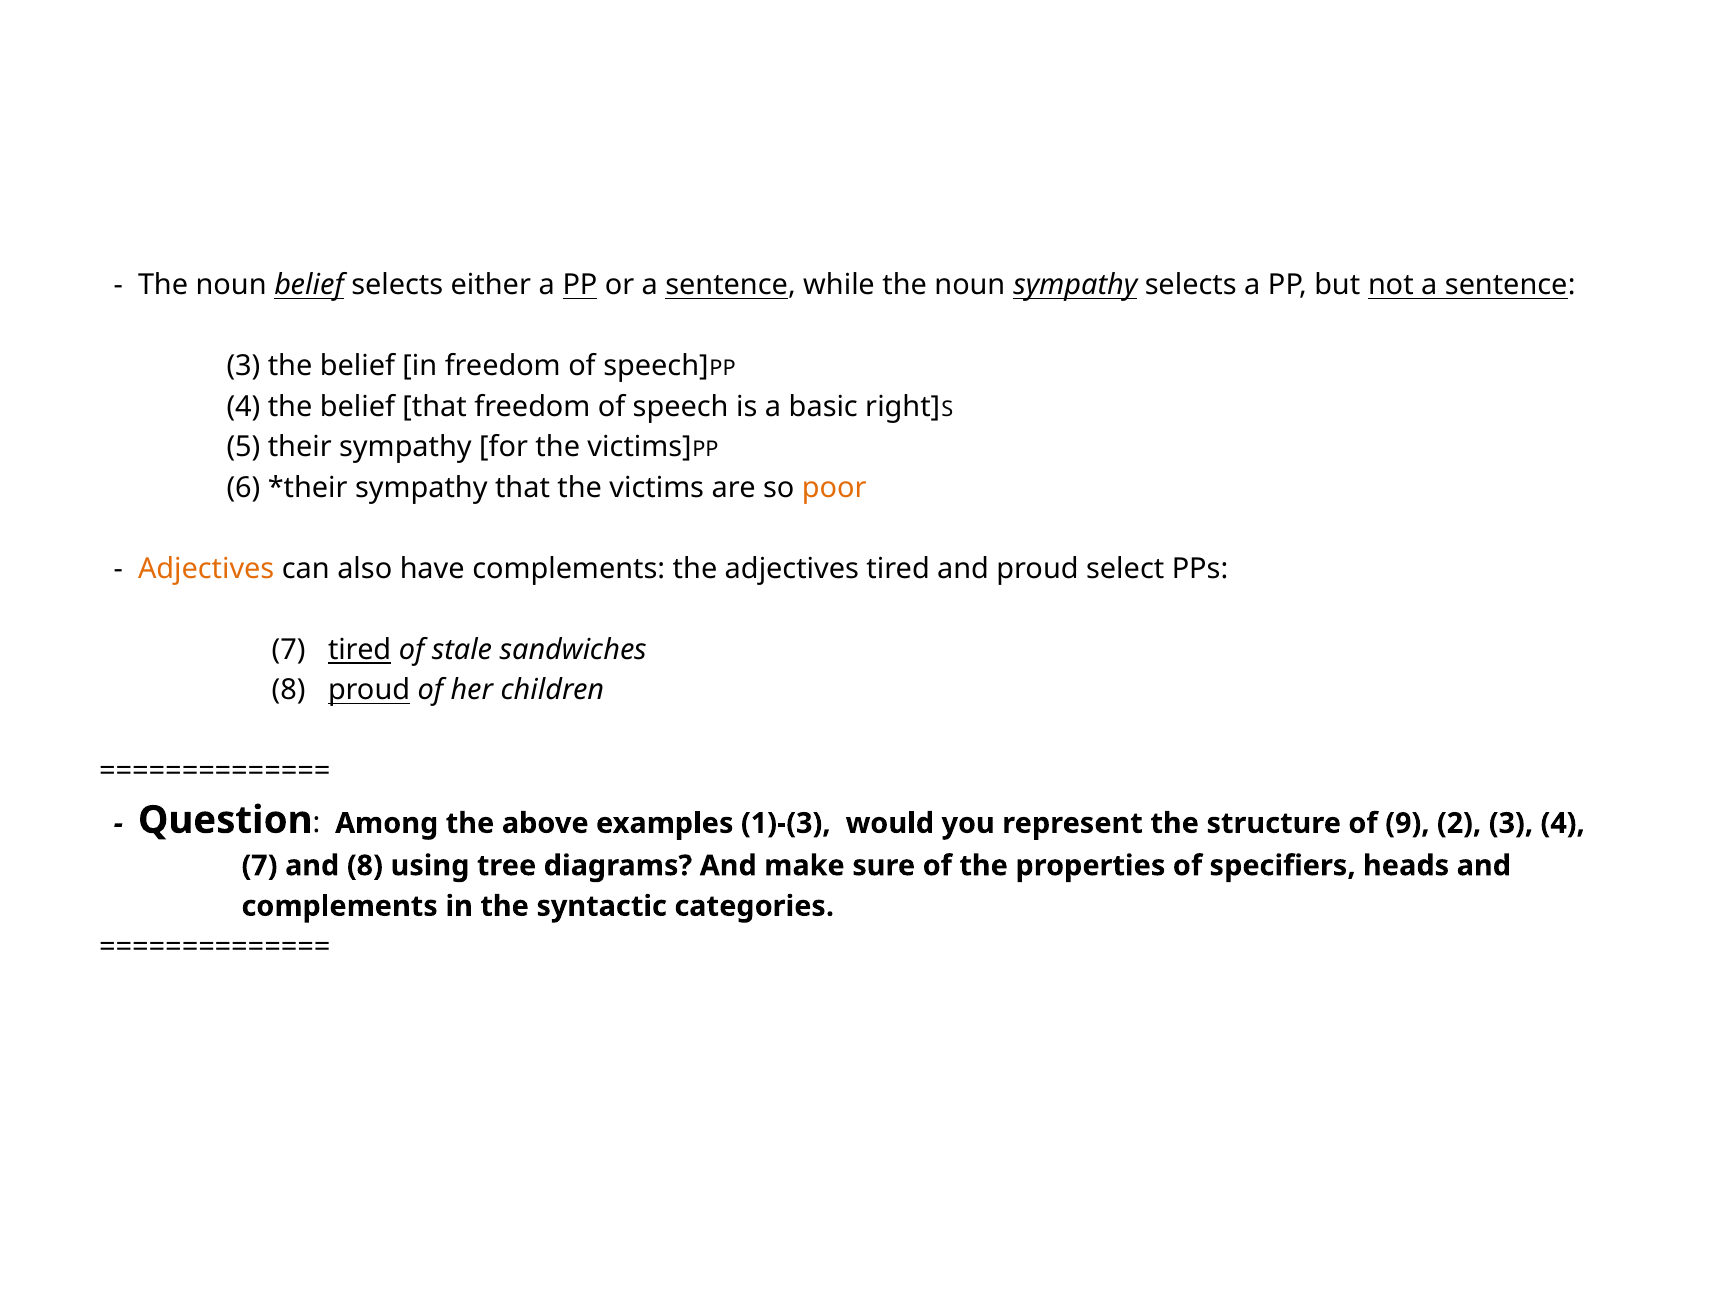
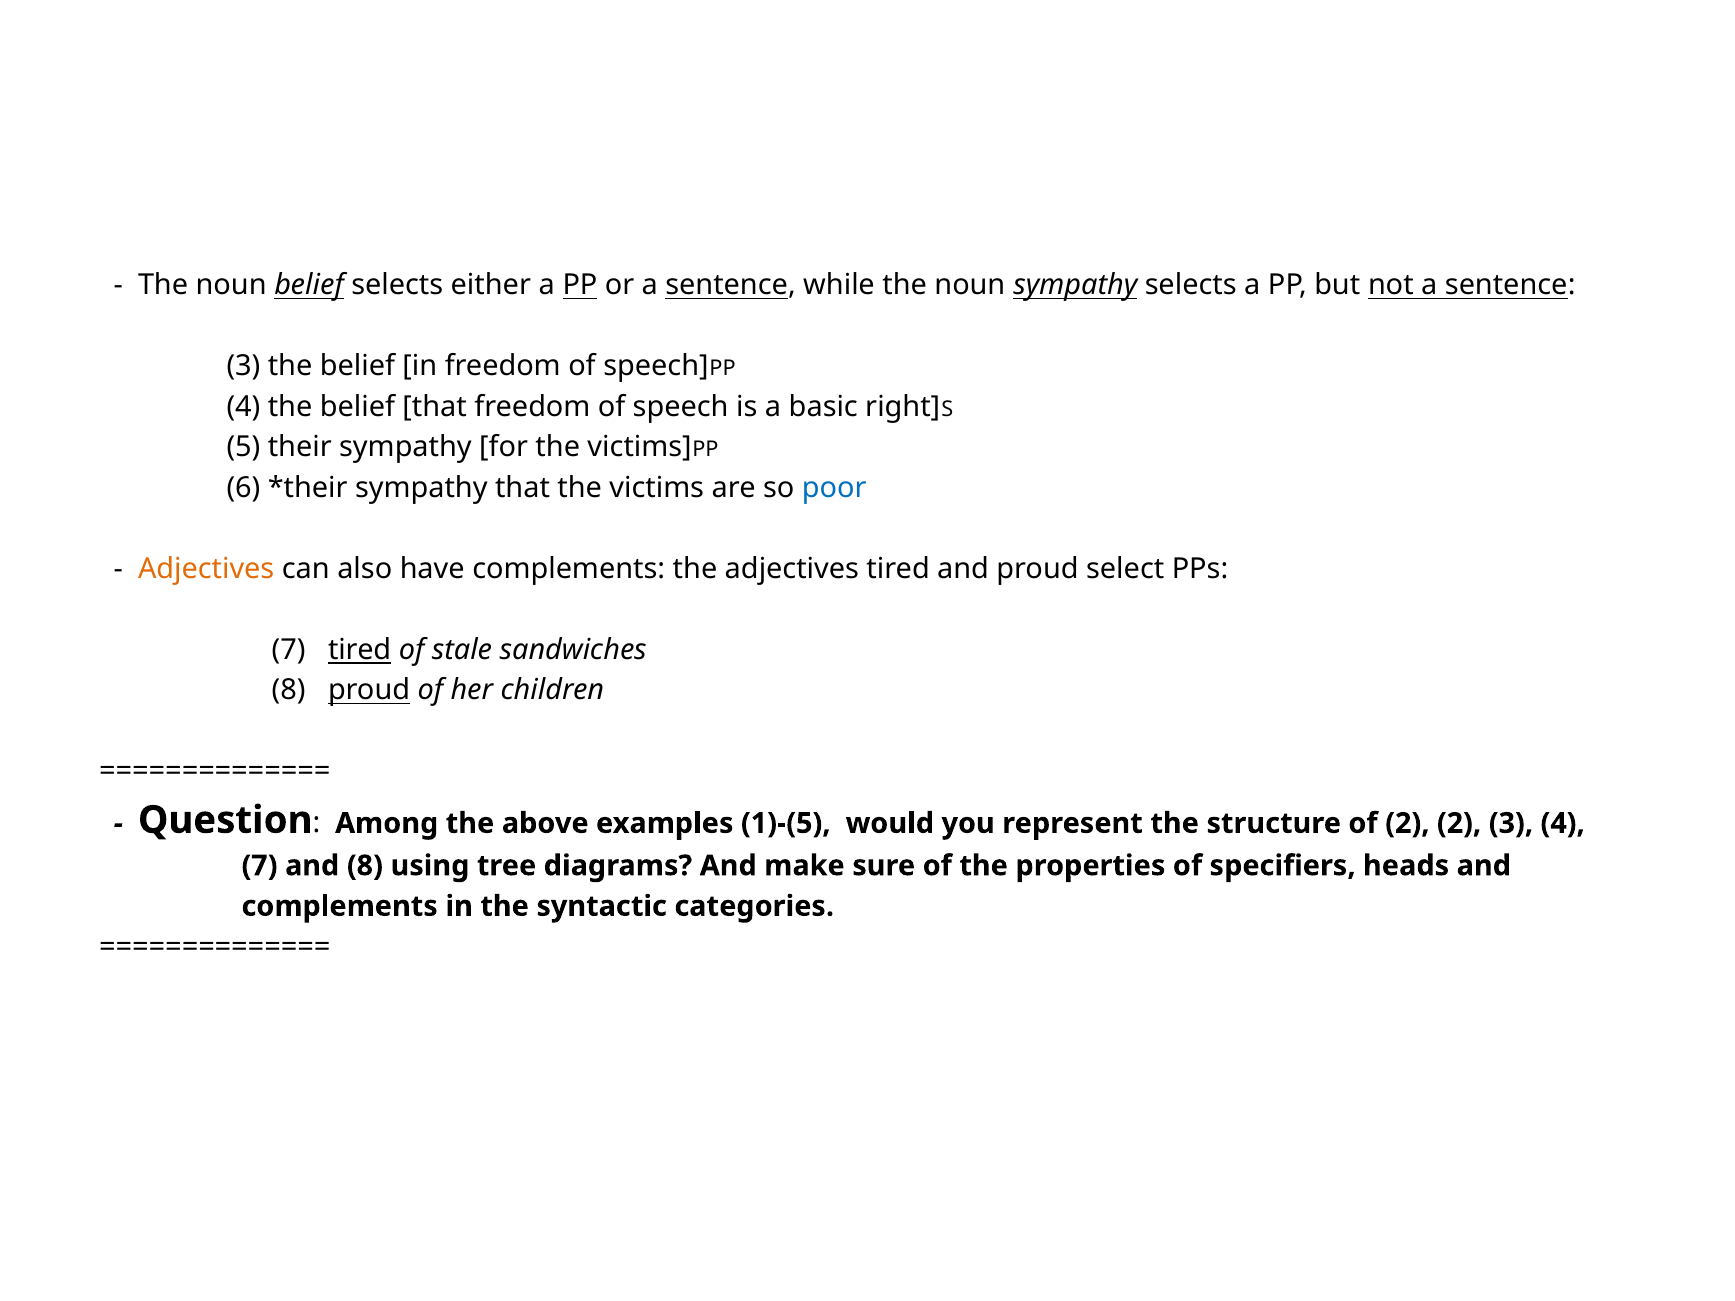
poor colour: orange -> blue (834, 488)
1)-(3: 1)-(3 -> 1)-(5 (786, 823)
of 9: 9 -> 2 (1407, 823)
